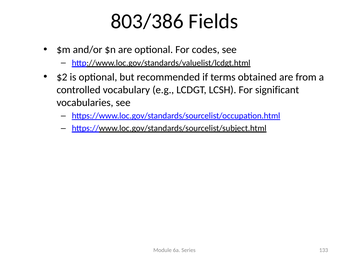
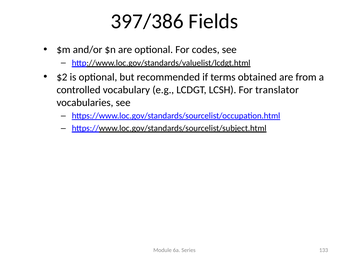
803/386: 803/386 -> 397/386 (147, 21)
significant: significant -> translator (277, 90)
